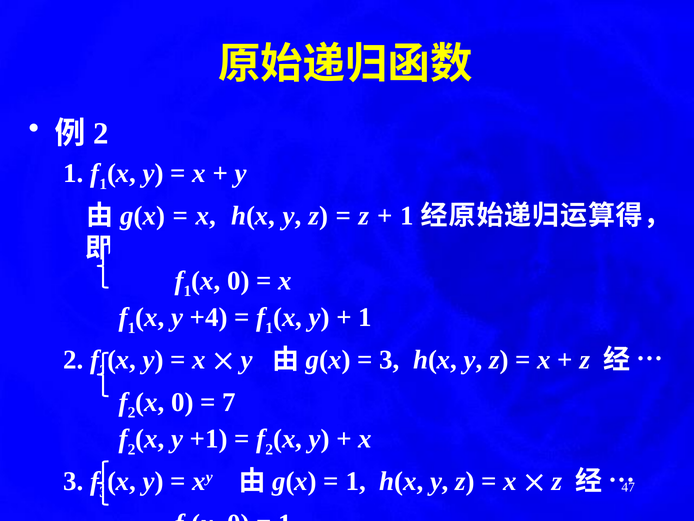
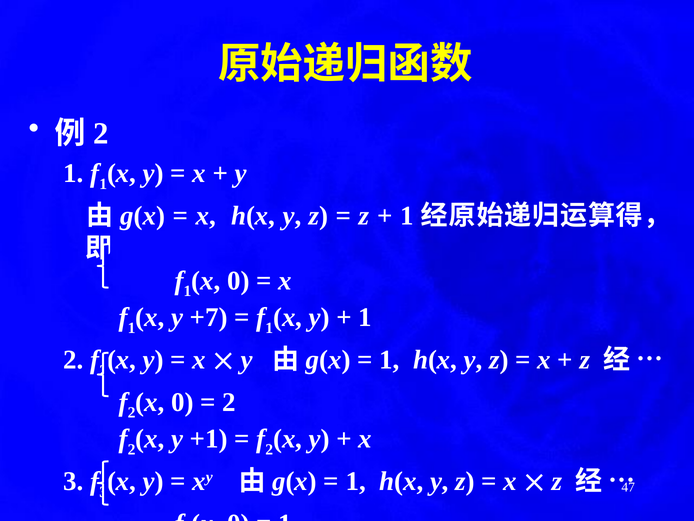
+4: +4 -> +7 (209, 317)
3: 3 -> 1 (389, 359)
7: 7 -> 2 (229, 402)
